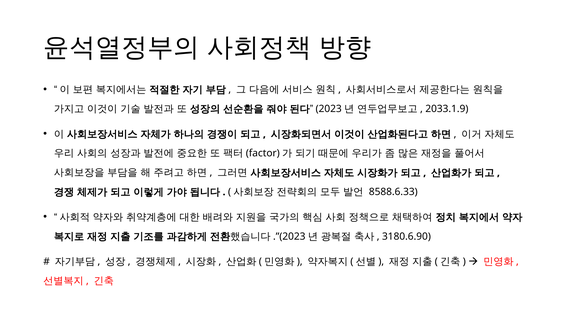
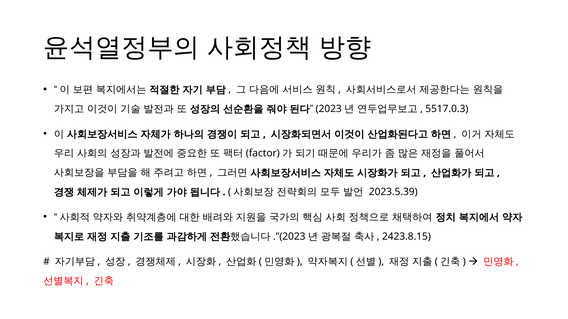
2033.1.9: 2033.1.9 -> 5517.0.3 (447, 109)
8588.6.33: 8588.6.33 -> 2023.5.39 (393, 192)
3180.6.90: 3180.6.90 -> 2423.8.15 (406, 237)
